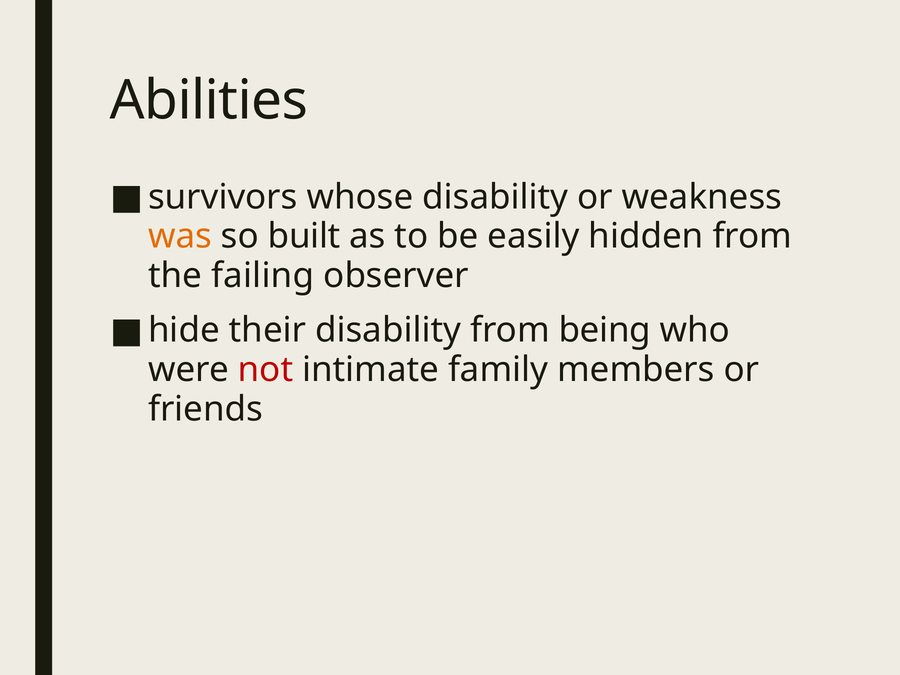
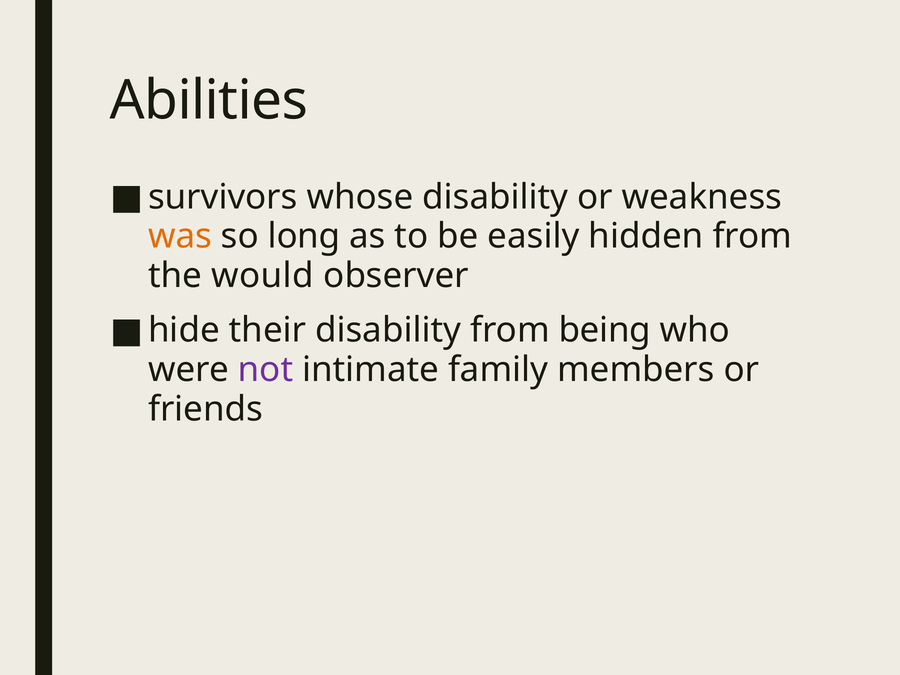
built: built -> long (304, 236)
failing: failing -> would (263, 276)
not colour: red -> purple (266, 370)
